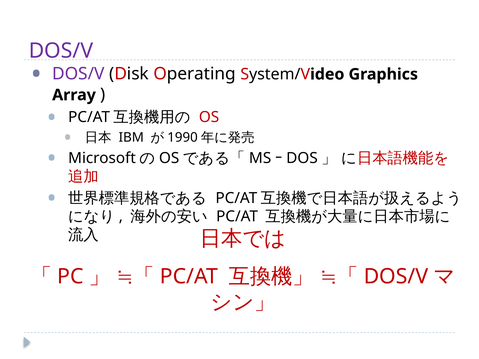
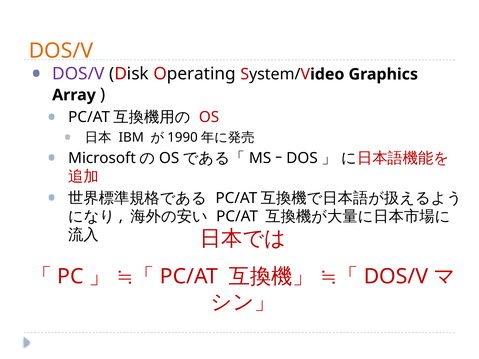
DOS/V colour: purple -> orange (61, 51)
